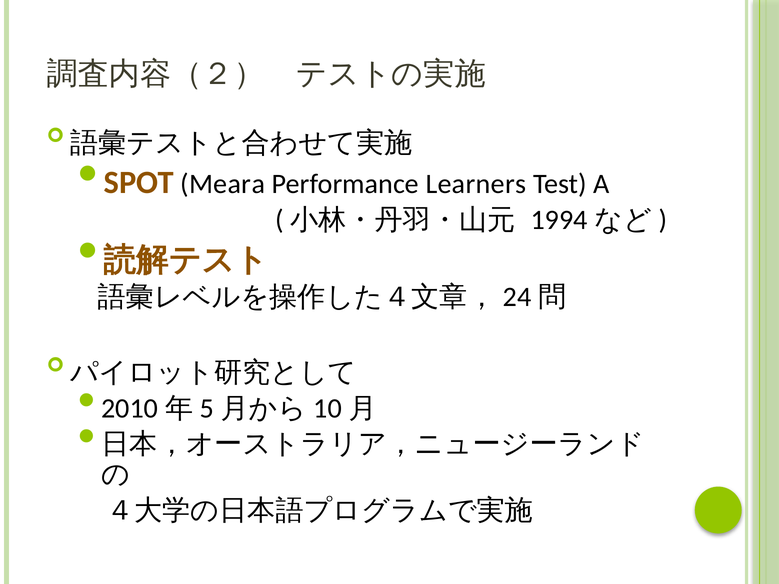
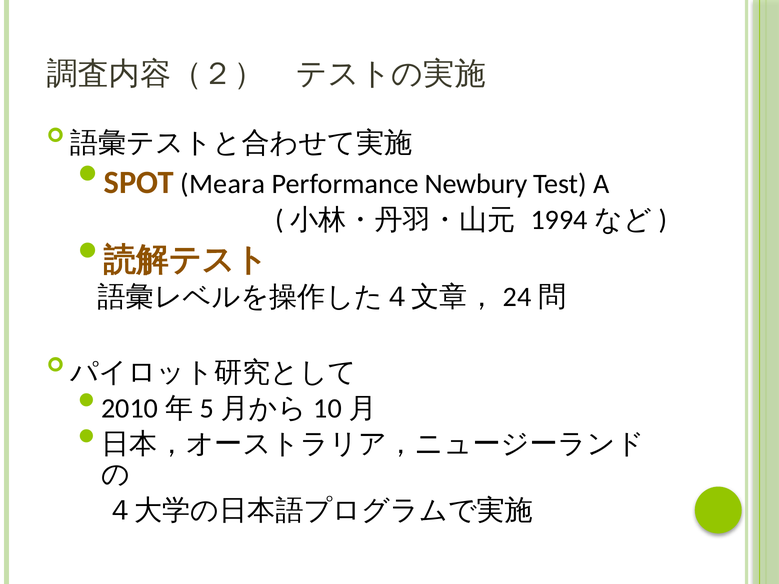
Learners: Learners -> Newbury (476, 184)
